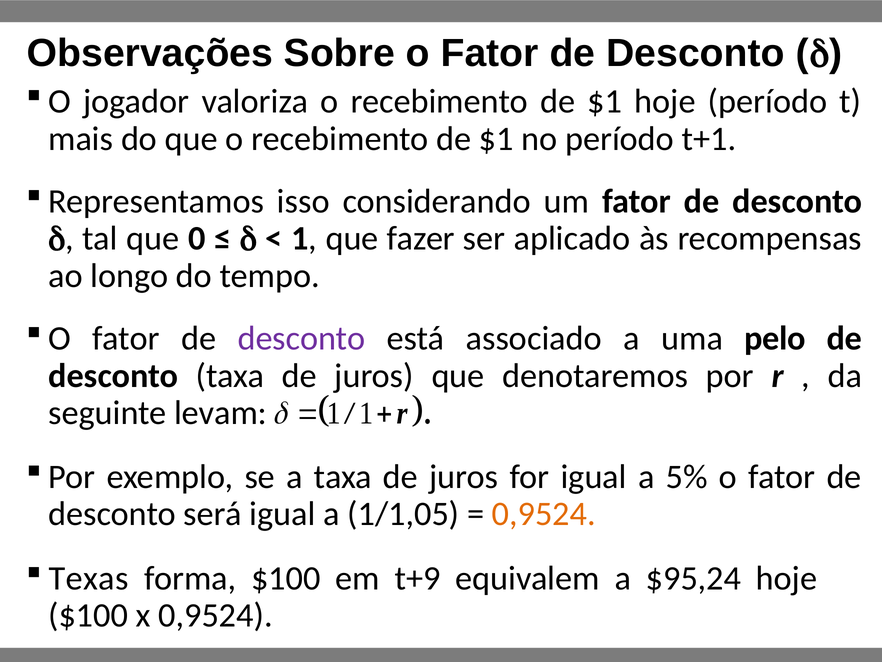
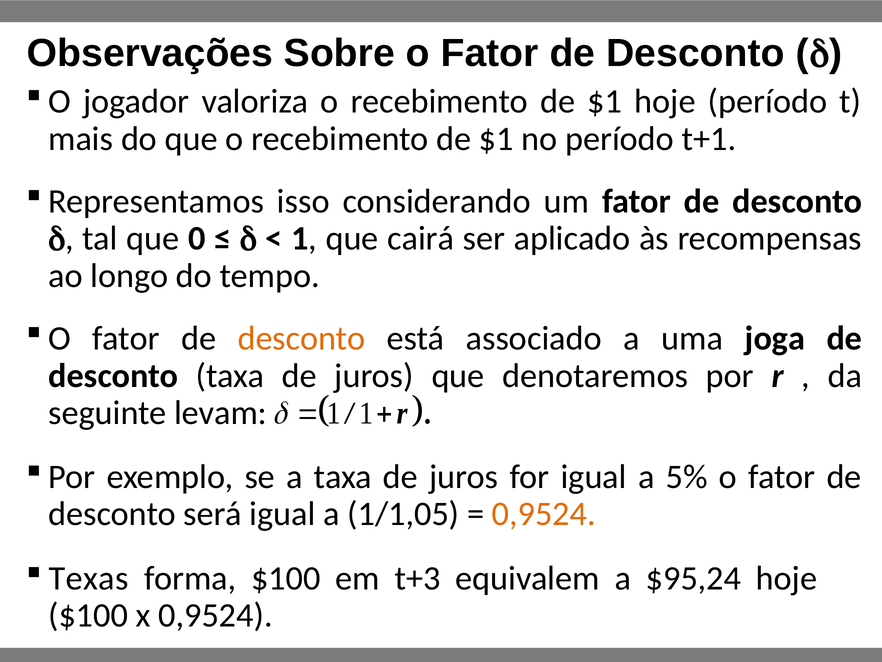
fazer: fazer -> cairá (421, 238)
desconto colour: purple -> orange (302, 338)
pelo: pelo -> joga (775, 338)
t+9: t+9 -> t+3 (418, 578)
